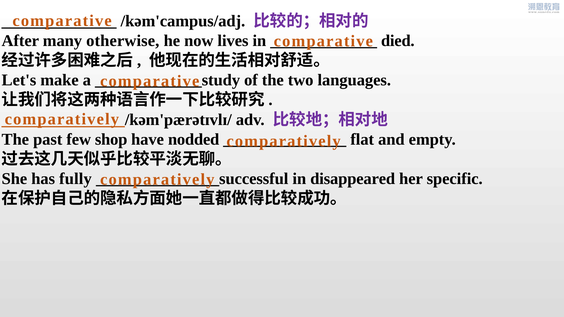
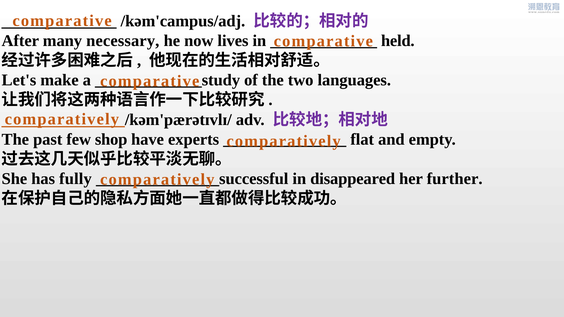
otherwise: otherwise -> necessary (123, 41)
died: died -> held (398, 41)
nodded: nodded -> experts (194, 139)
specific: specific -> further (455, 179)
